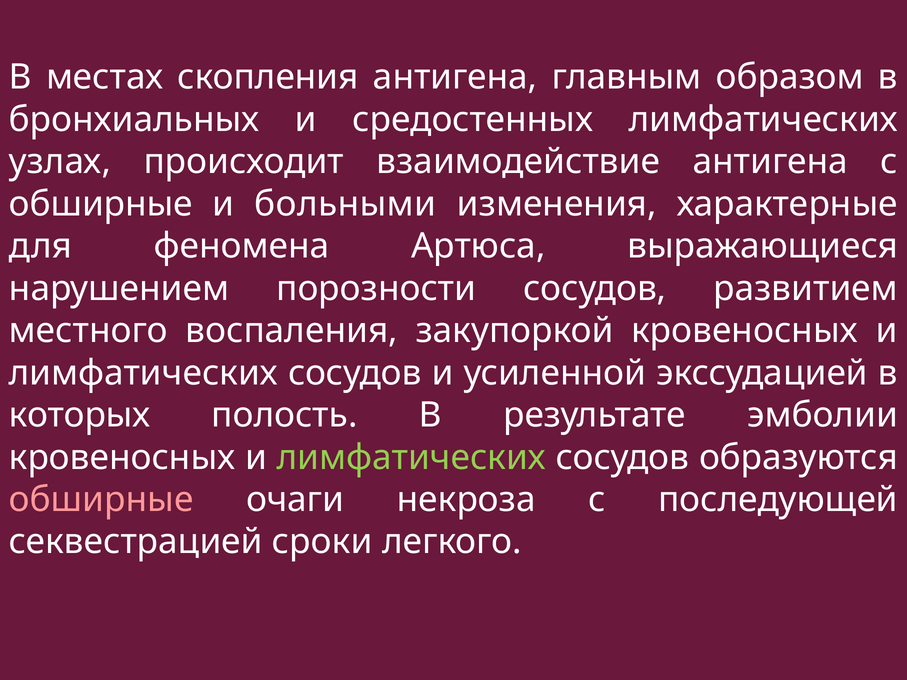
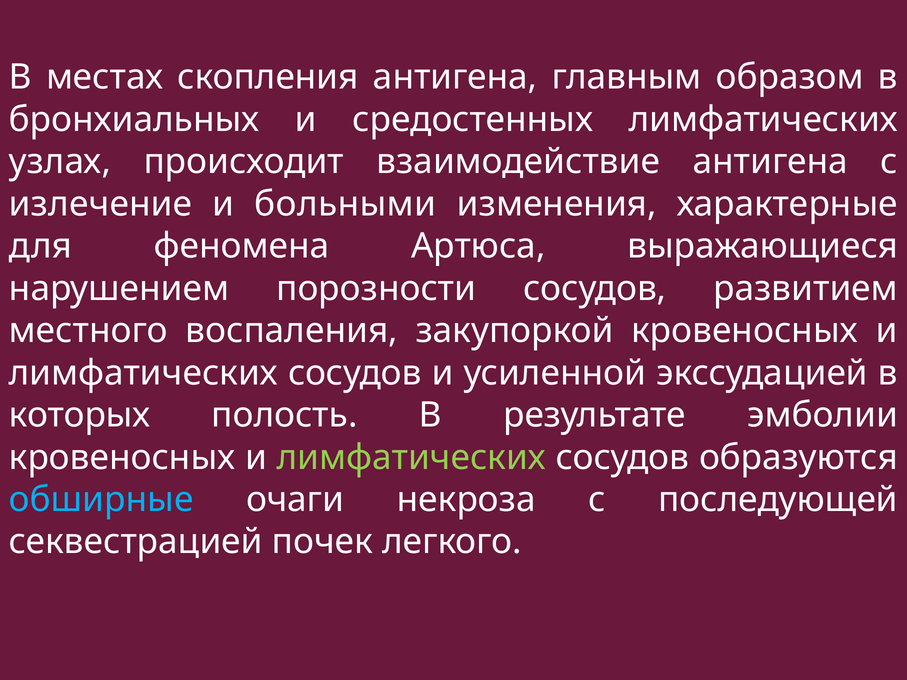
обширные: обширные -> излечение (101, 204)
обширные colour: pink -> light blue (101, 500)
сроки: сроки -> почек (322, 542)
